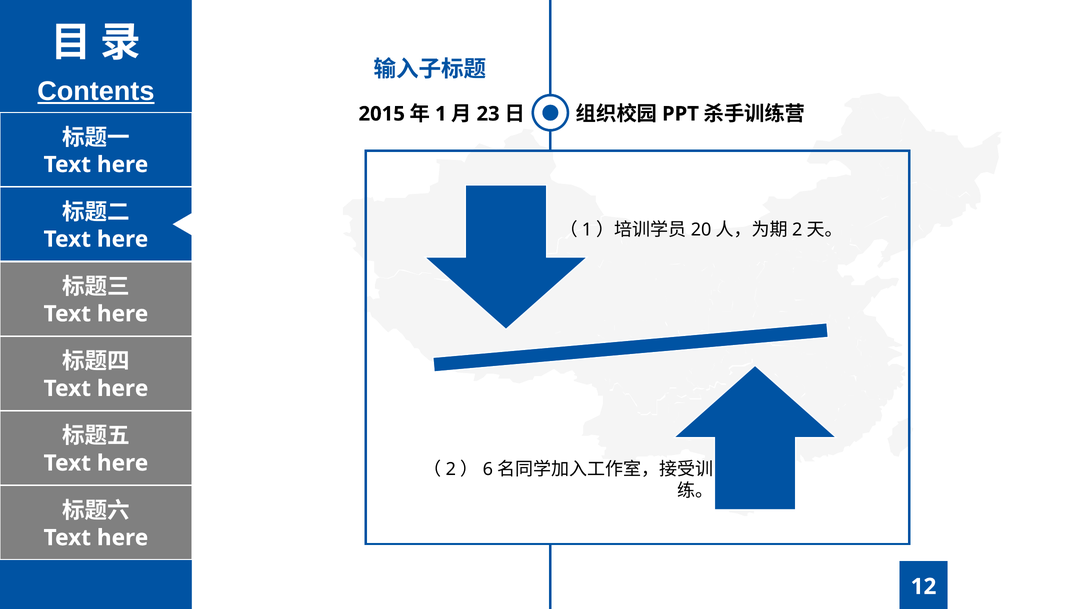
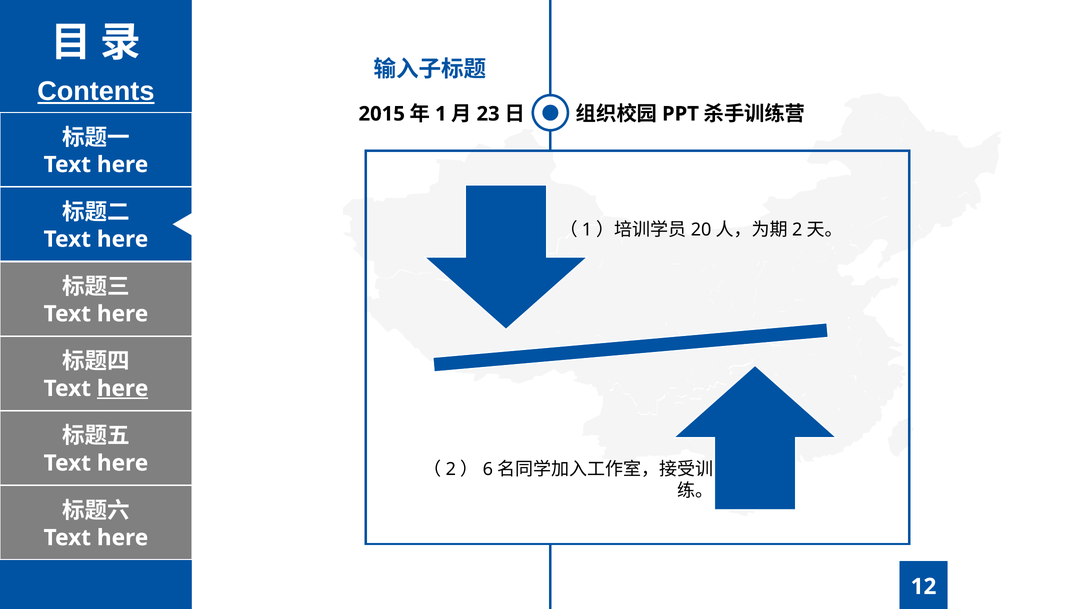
here underline: none -> present (123, 389)
